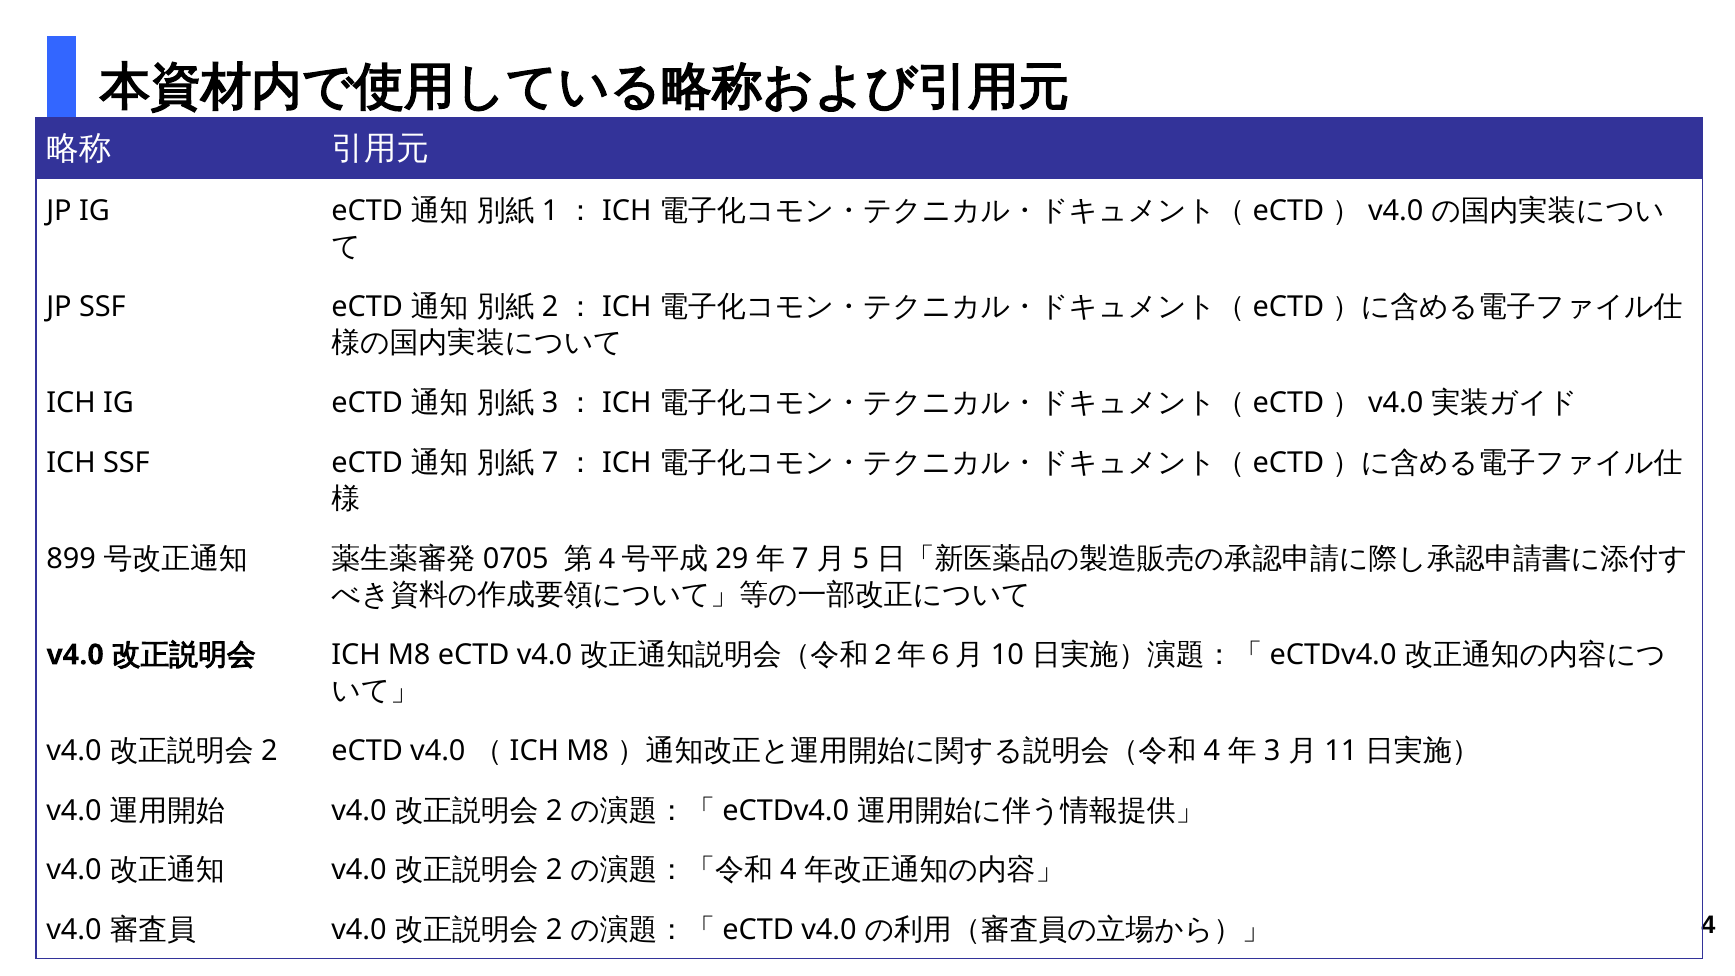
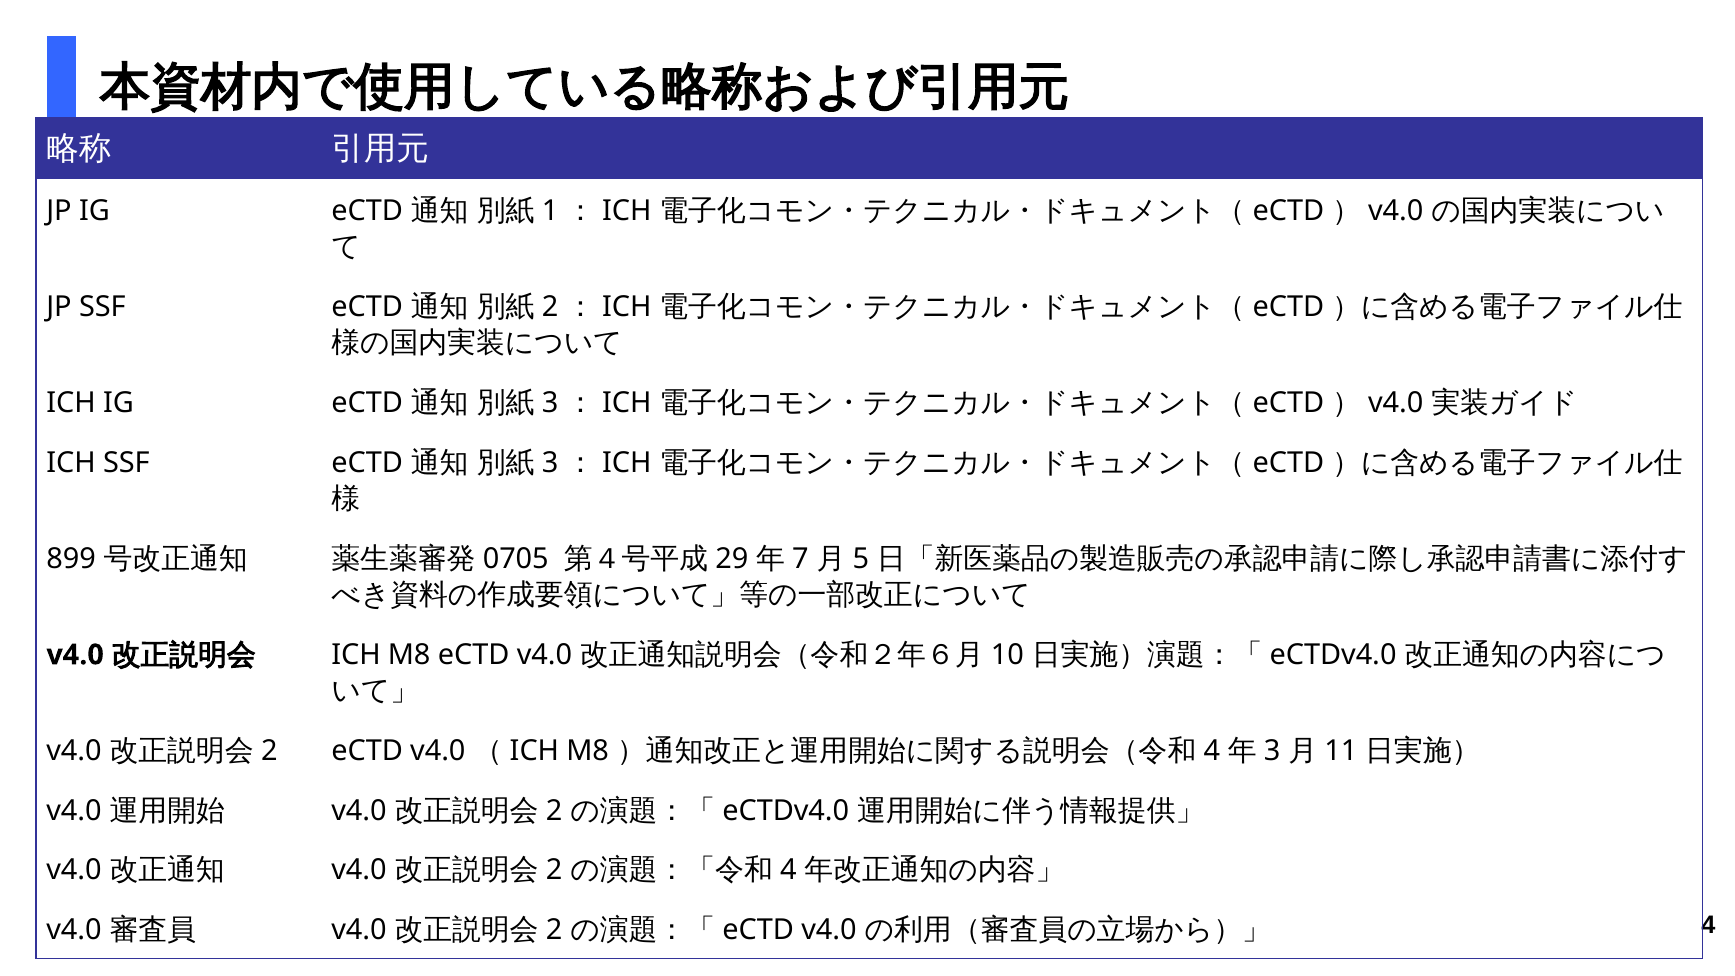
7: 7 -> 3 (550, 463)
